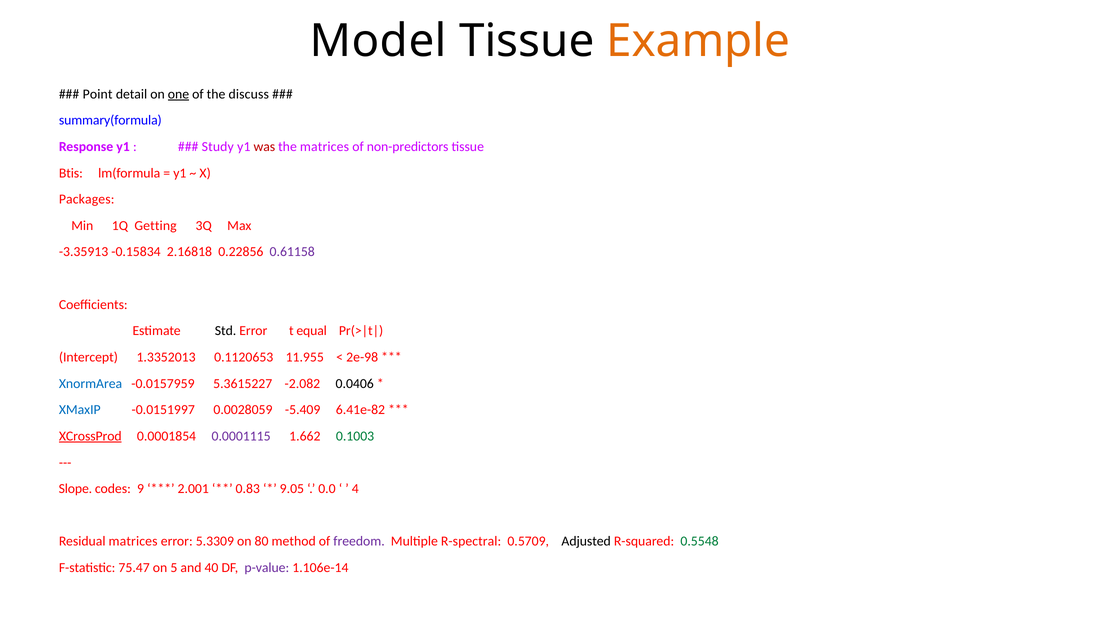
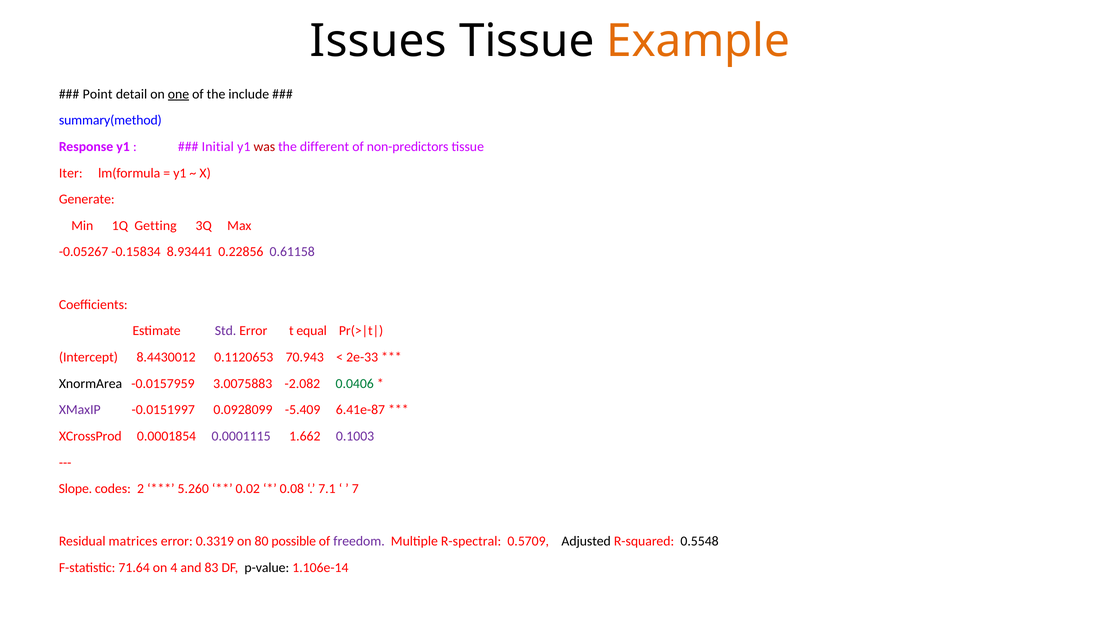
Model: Model -> Issues (378, 41)
discuss: discuss -> include (249, 94)
summary(formula: summary(formula -> summary(method (110, 120)
Study: Study -> Initial (218, 147)
the matrices: matrices -> different (325, 147)
Btis: Btis -> Iter (71, 173)
Packages: Packages -> Generate (87, 199)
-3.35913: -3.35913 -> -0.05267 (84, 252)
2.16818: 2.16818 -> 8.93441 (189, 252)
Std colour: black -> purple (226, 331)
1.3352013: 1.3352013 -> 8.4430012 (166, 357)
11.955: 11.955 -> 70.943 (305, 357)
2e-98: 2e-98 -> 2e-33 (362, 357)
XnormArea colour: blue -> black (91, 383)
5.3615227: 5.3615227 -> 3.0075883 (243, 383)
0.0406 colour: black -> green (355, 383)
XMaxIP colour: blue -> purple (80, 410)
0.0028059: 0.0028059 -> 0.0928099 (243, 410)
6.41e-82: 6.41e-82 -> 6.41e-87 (360, 410)
XCrossProd underline: present -> none (90, 436)
0.1003 colour: green -> purple (355, 436)
9: 9 -> 2 (141, 489)
2.001: 2.001 -> 5.260 (193, 489)
0.83: 0.83 -> 0.02 (248, 489)
9.05: 9.05 -> 0.08 (292, 489)
0.0: 0.0 -> 7.1 (327, 489)
4: 4 -> 7 (355, 489)
5.3309: 5.3309 -> 0.3319 (215, 541)
method: method -> possible (294, 541)
0.5548 colour: green -> black (700, 541)
75.47: 75.47 -> 71.64 (134, 568)
5: 5 -> 4 (174, 568)
40: 40 -> 83 (211, 568)
p-value colour: purple -> black (267, 568)
